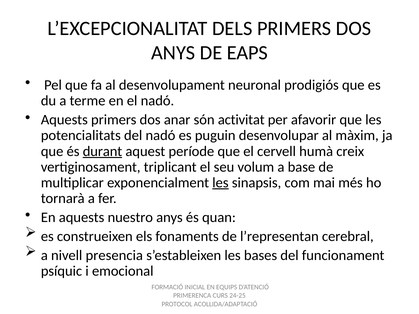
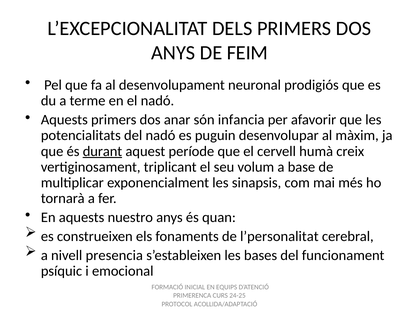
EAPS: EAPS -> FEIM (247, 53)
activitat: activitat -> infancia (241, 120)
les underline: present -> none (220, 183)
l’representan: l’representan -> l’personalitat (279, 237)
